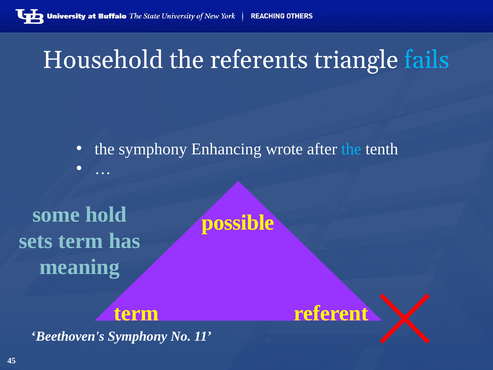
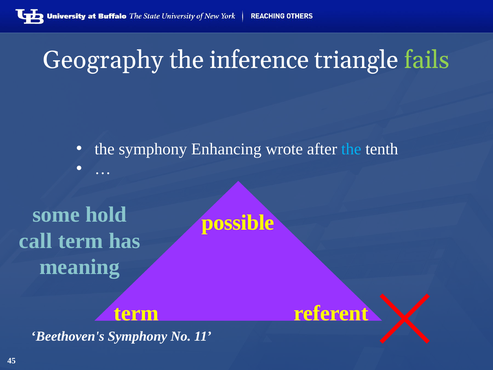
Household: Household -> Geography (103, 60)
referents: referents -> inference (259, 60)
fails colour: light blue -> light green (427, 60)
sets: sets -> call (36, 241)
